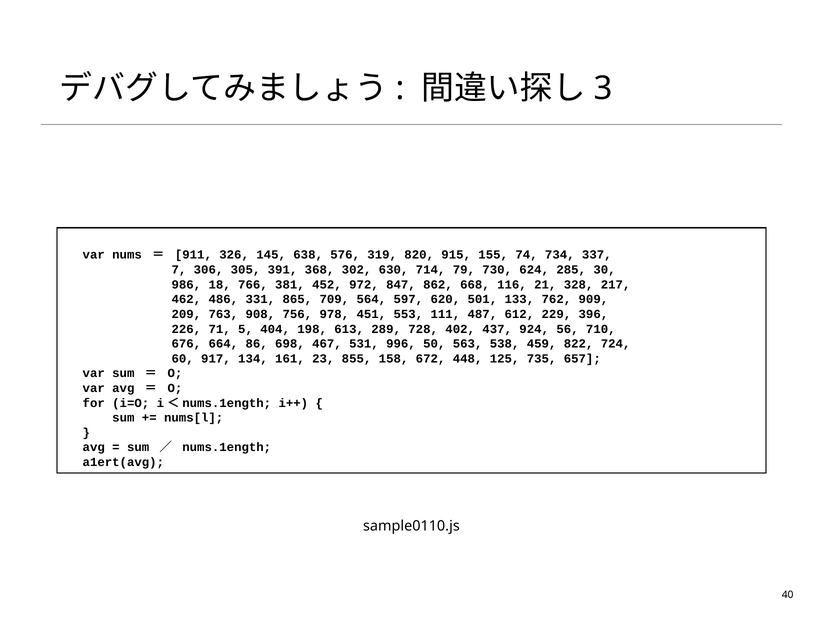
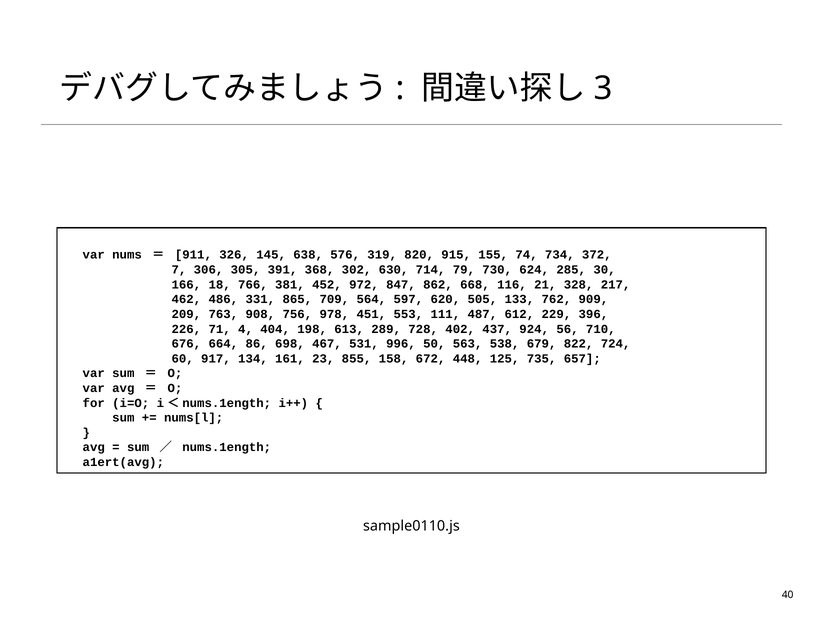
337: 337 -> 372 (597, 255)
986: 986 -> 166 (186, 285)
501: 501 -> 505 (482, 299)
5: 5 -> 4 (246, 329)
459: 459 -> 679 (542, 344)
